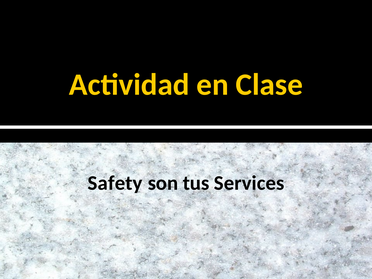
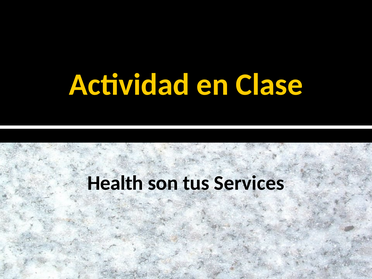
Safety: Safety -> Health (115, 183)
